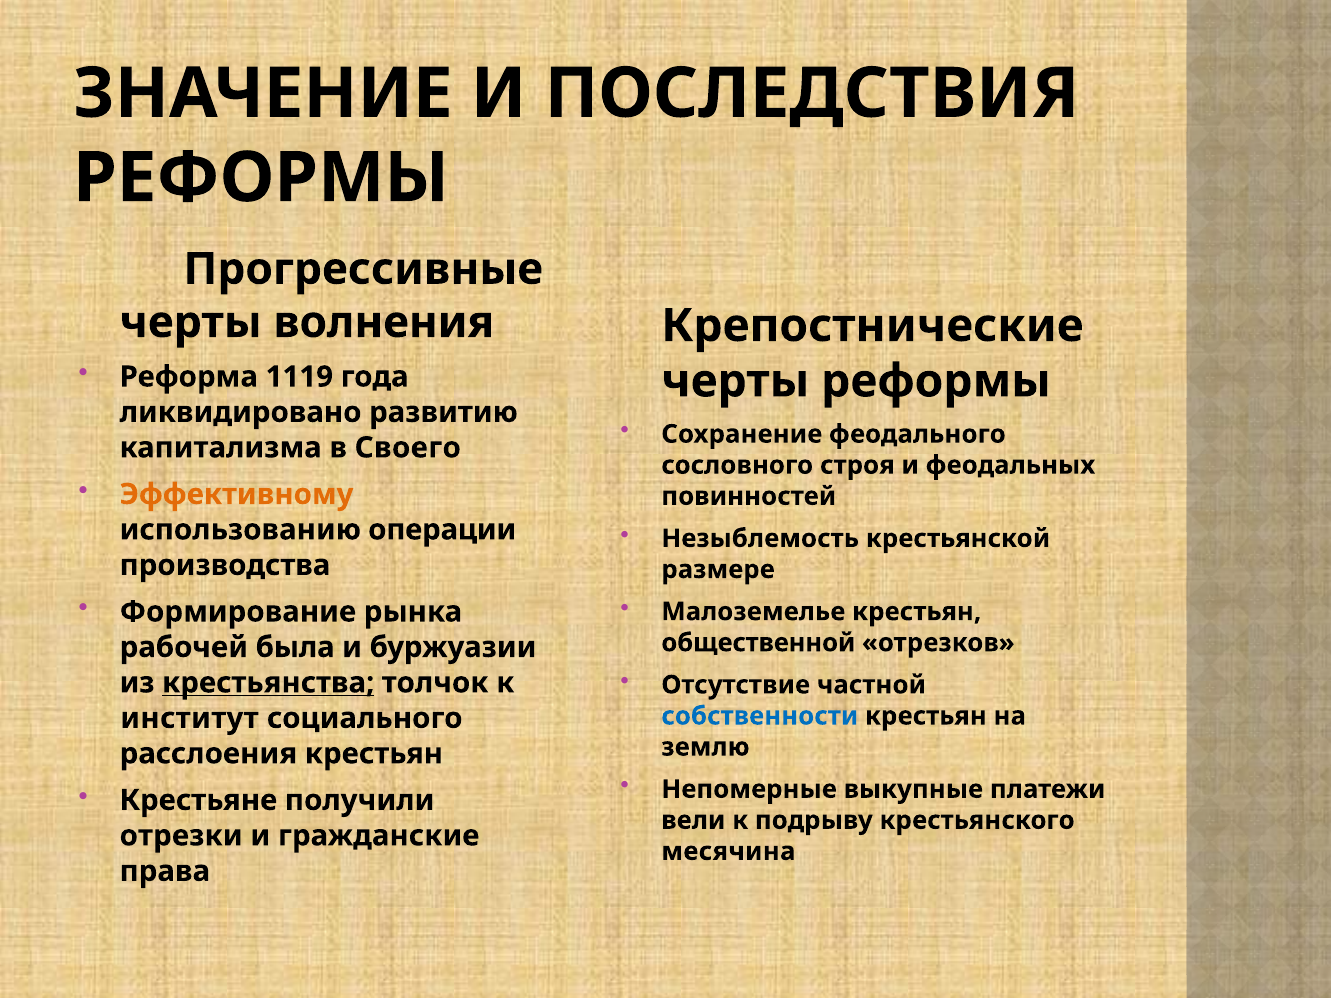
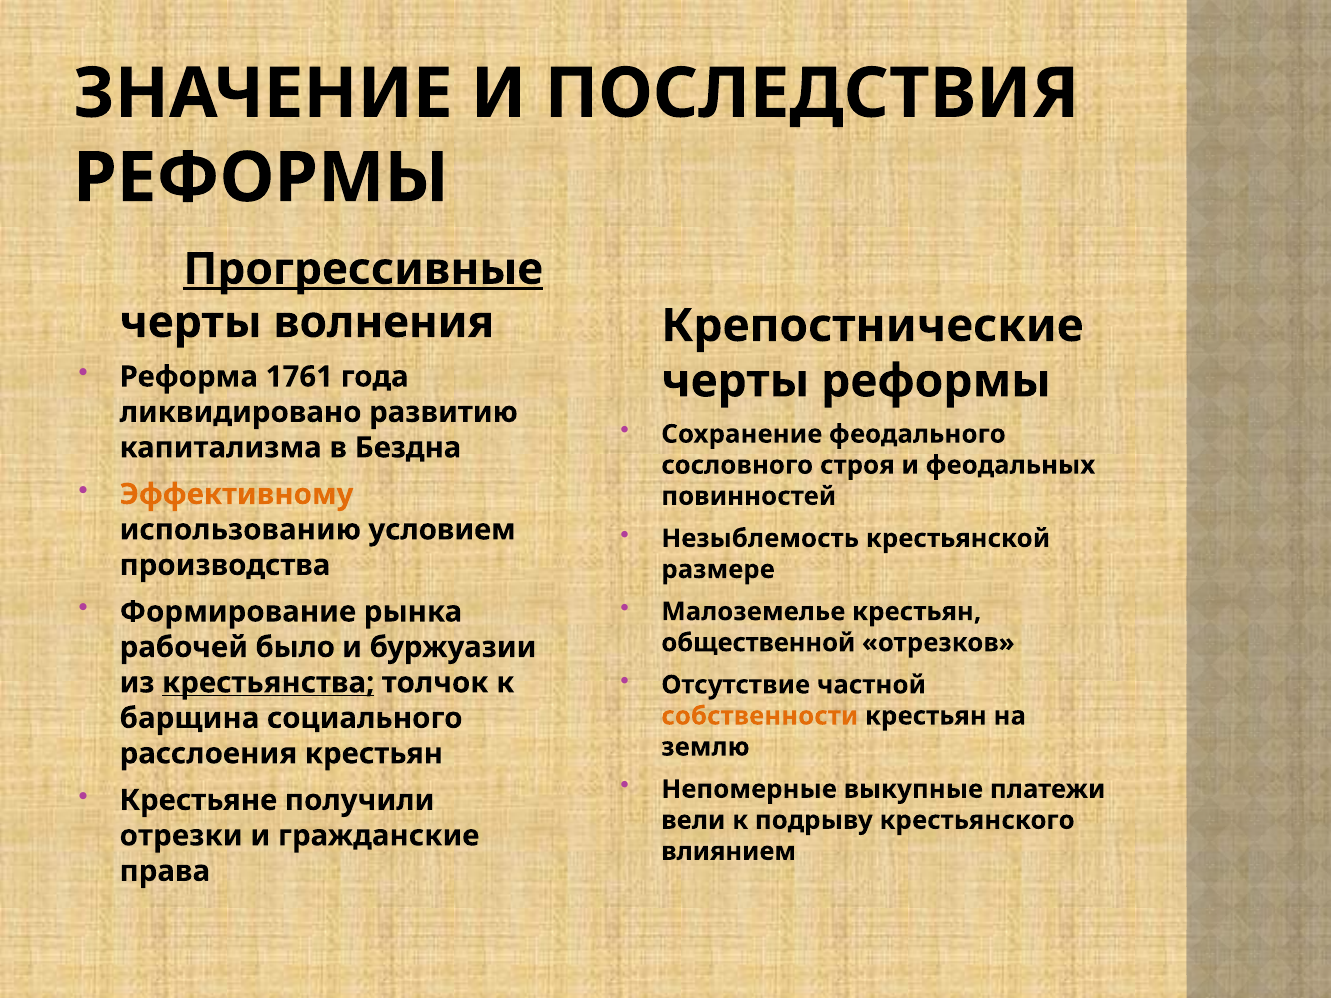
Прогрессивные underline: none -> present (363, 269)
1119: 1119 -> 1761 (299, 377)
Своего: Своего -> Бездна (408, 448)
операции: операции -> условием (442, 530)
была: была -> было (295, 647)
собственности colour: blue -> orange (760, 716)
институт: институт -> барщина (190, 718)
месячина: месячина -> влиянием (729, 852)
